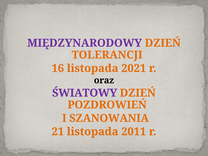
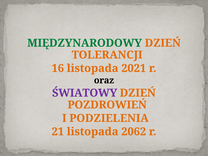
MIĘDZYNARODOWY colour: purple -> green (85, 43)
SZANOWANIA: SZANOWANIA -> PODZIELENIA (109, 118)
2011: 2011 -> 2062 (134, 132)
